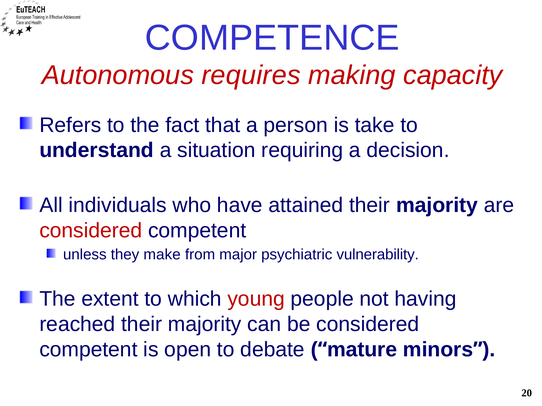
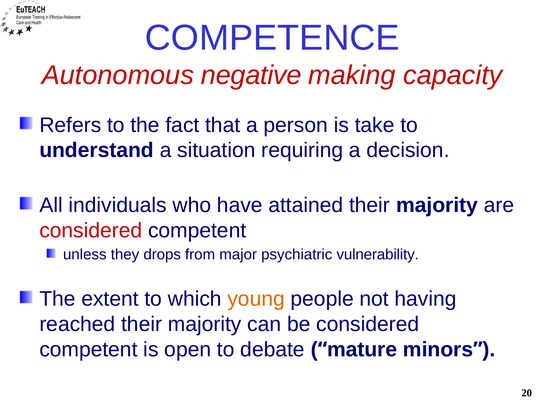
requires: requires -> negative (251, 75)
make: make -> drops (162, 255)
young colour: red -> orange (256, 299)
